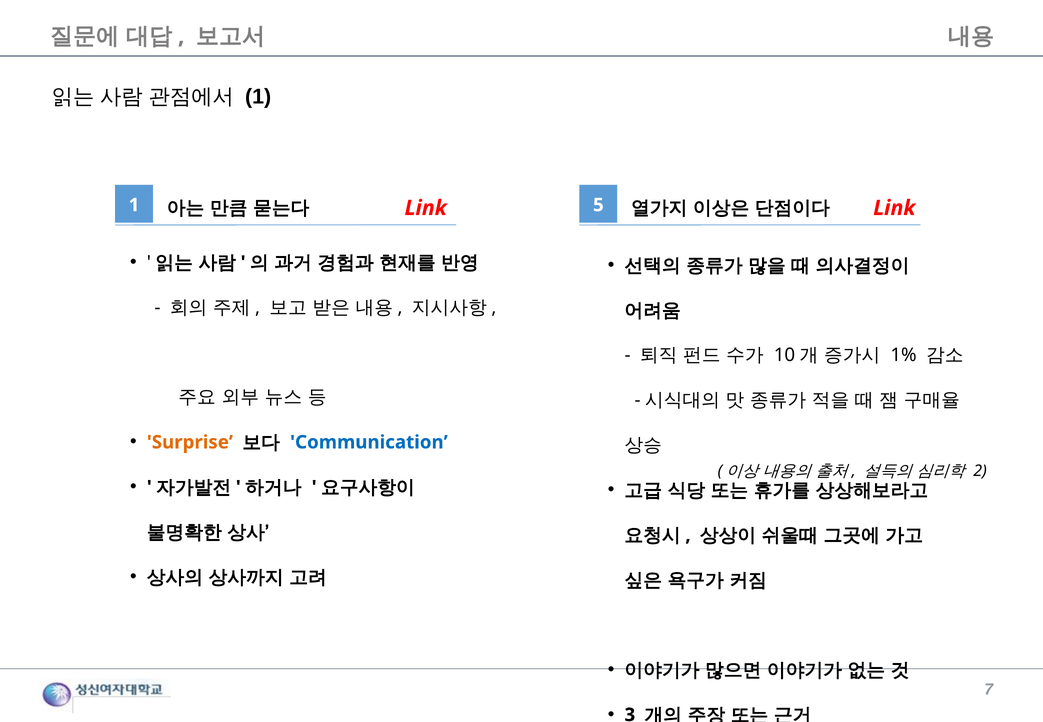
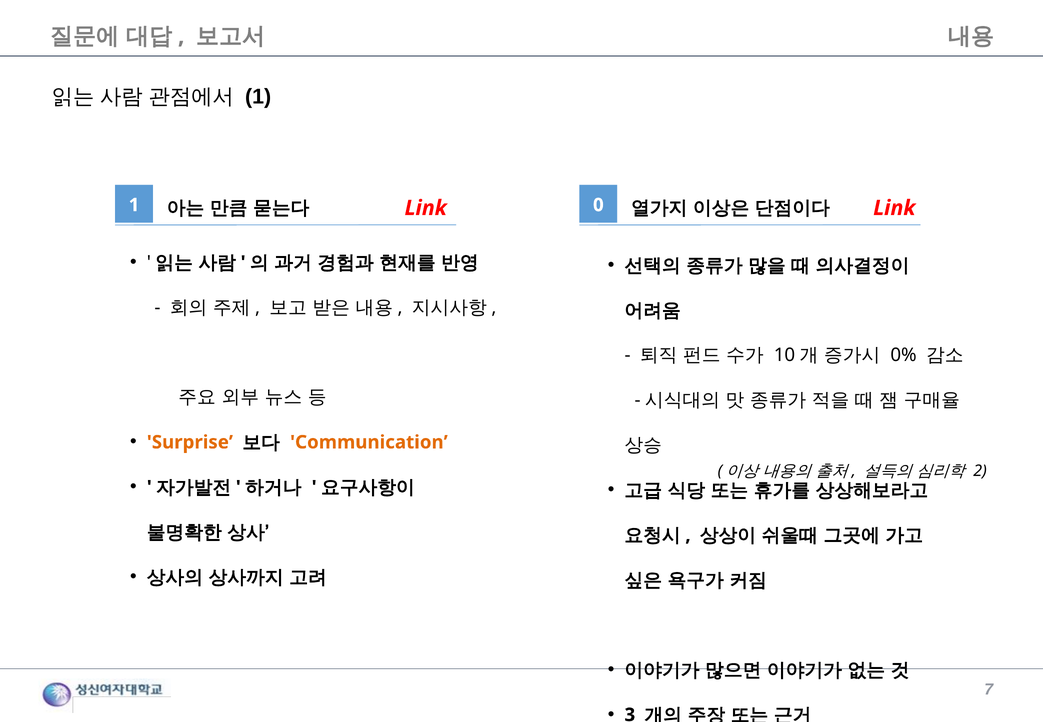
5: 5 -> 0 (598, 205)
1%: 1% -> 0% (904, 355)
Communication colour: blue -> orange (369, 442)
